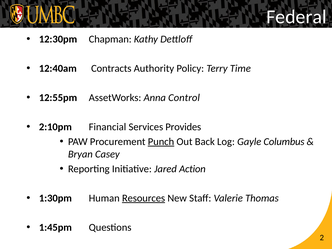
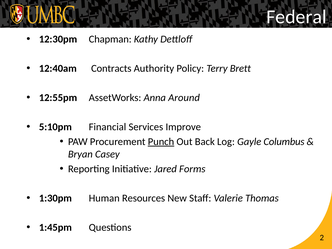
Time: Time -> Brett (240, 68)
Control: Control -> Around (184, 98)
2:10pm: 2:10pm -> 5:10pm (55, 127)
Provides: Provides -> Improve (183, 127)
Action: Action -> Forms (192, 169)
Resources underline: present -> none (144, 198)
